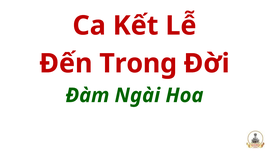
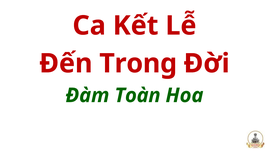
Ngài: Ngài -> Toàn (138, 95)
